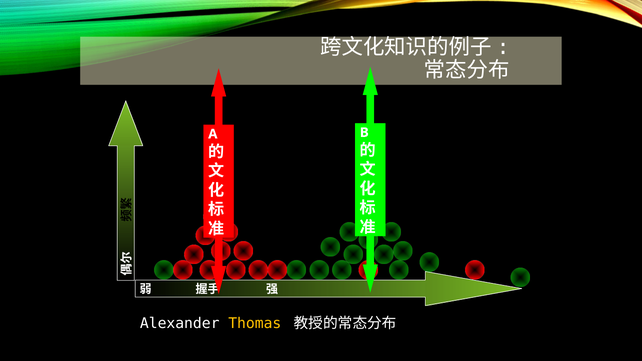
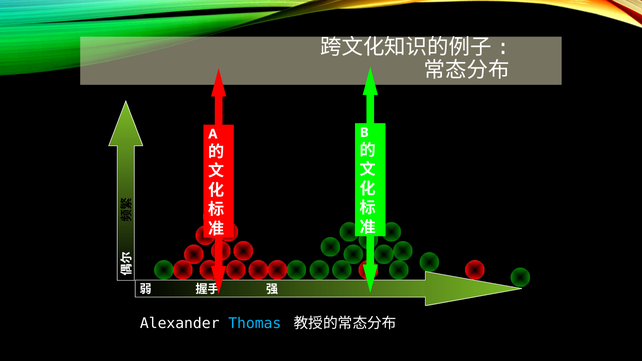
Thomas colour: yellow -> light blue (255, 324)
